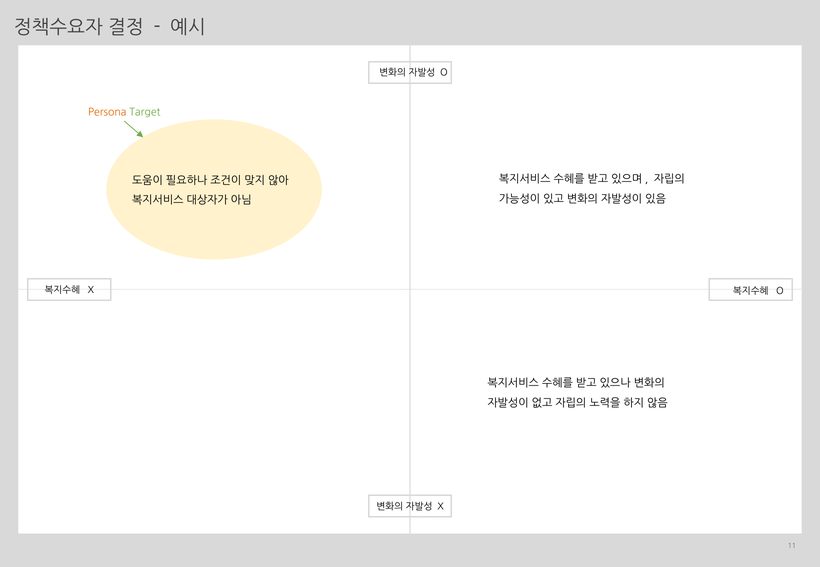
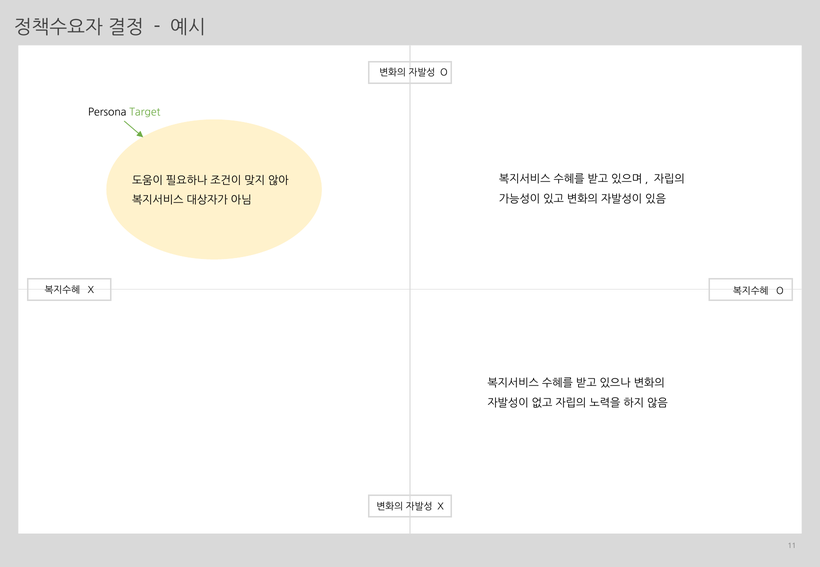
Persona colour: orange -> black (107, 113)
